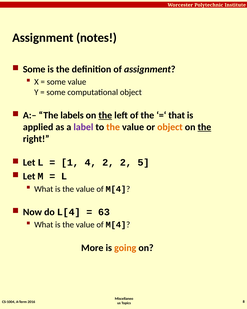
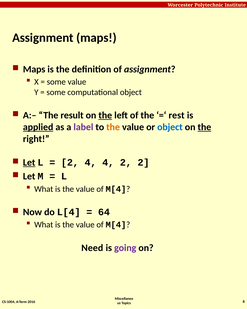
Assignment notes: notes -> maps (96, 38)
Some: Some -> Maps (34, 69)
labels: labels -> result (72, 115)
that: that -> rest (177, 115)
applied underline: none -> present (38, 127)
object colour: orange -> blue (170, 127)
Let underline: none -> present (29, 162)
1: 1 -> 2 (70, 162)
4 2: 2 -> 4 (108, 162)
2 5: 5 -> 2 (143, 162)
63: 63 -> 64 (104, 212)
More: More -> Need (92, 248)
going colour: orange -> purple (125, 248)
